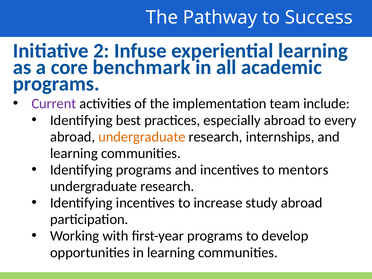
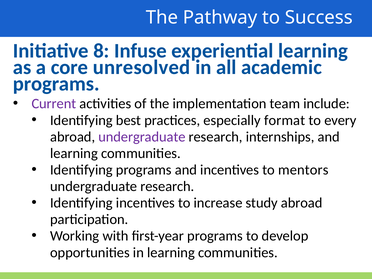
2: 2 -> 8 (101, 51)
benchmark: benchmark -> unresolved (142, 67)
especially abroad: abroad -> format (285, 120)
undergraduate colour: orange -> purple (142, 137)
